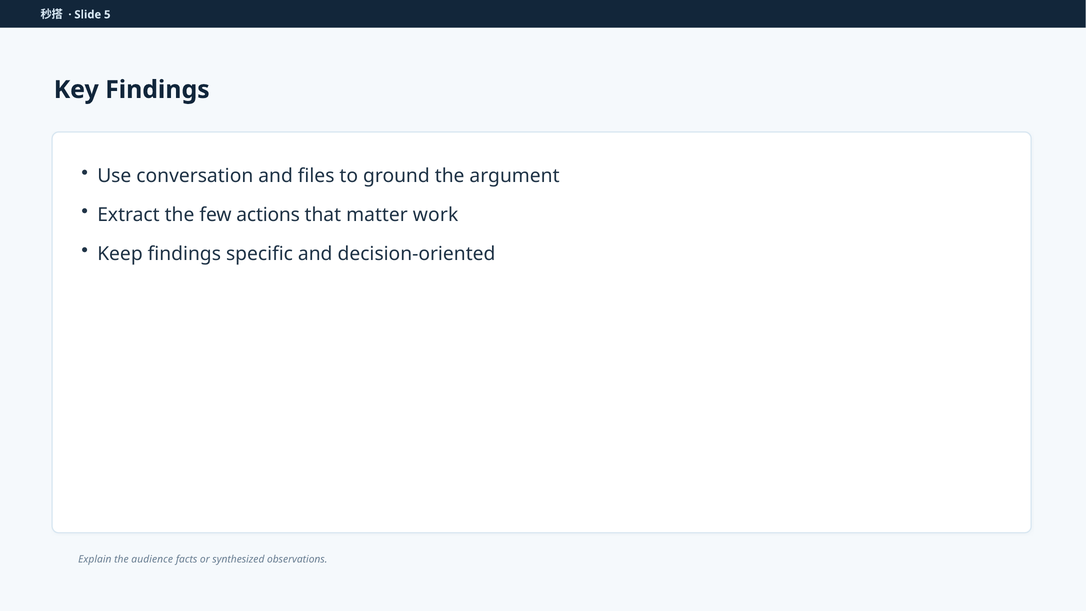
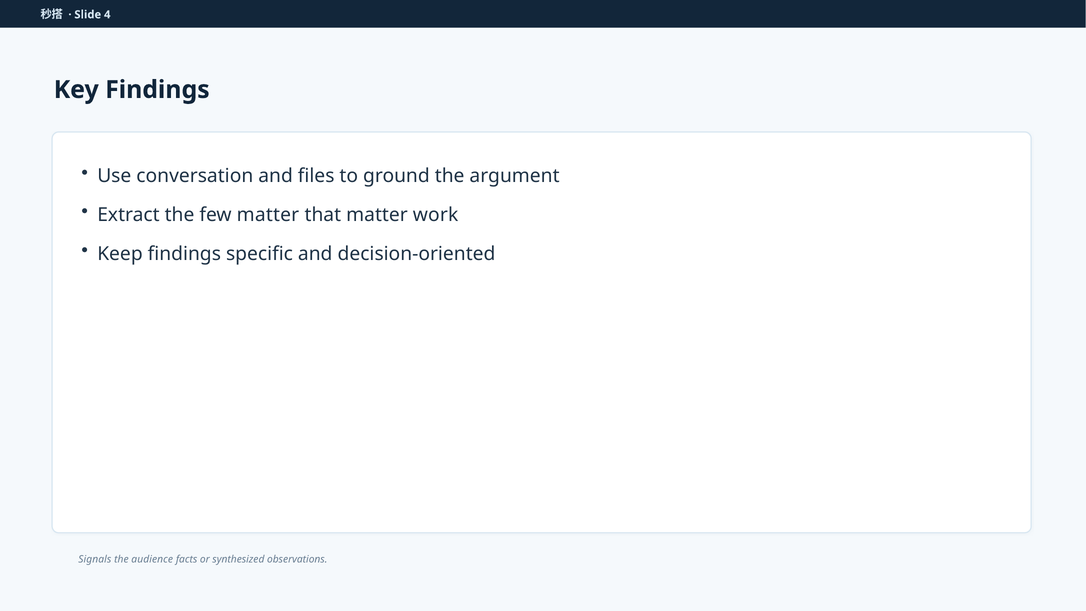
5: 5 -> 4 (107, 15)
few actions: actions -> matter (268, 215)
Explain: Explain -> Signals (95, 559)
